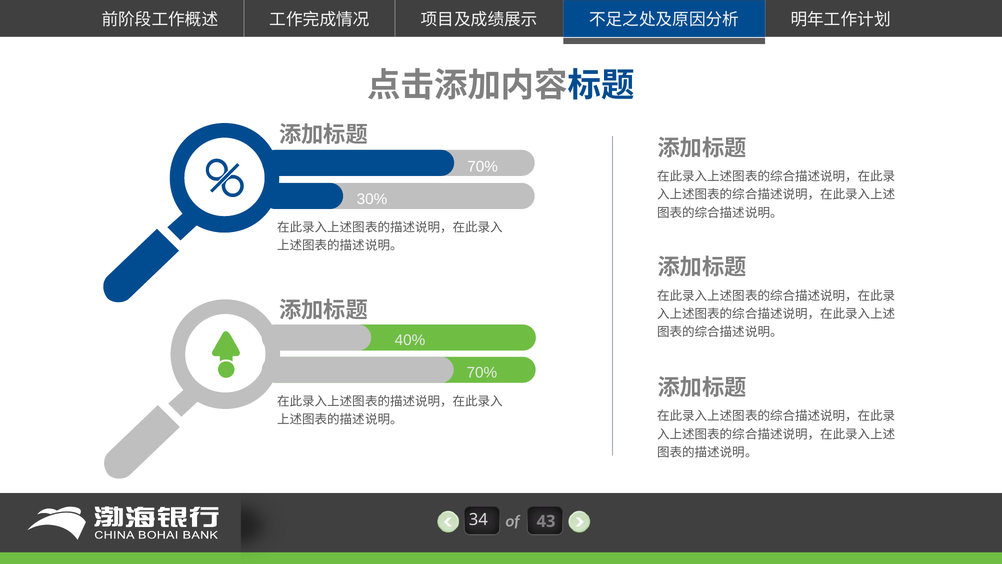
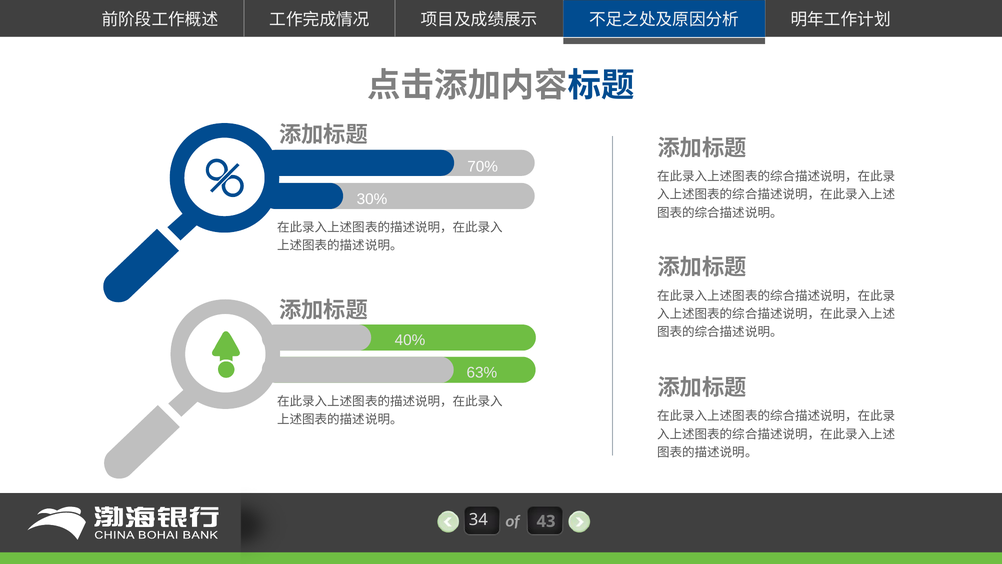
70%: 70% -> 63% (482, 372)
